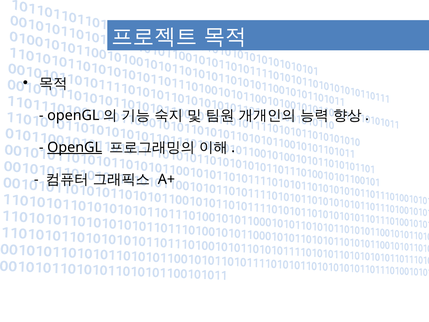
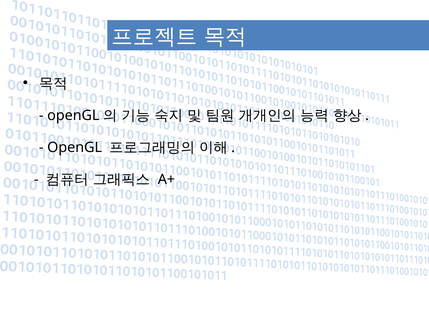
OpenGL underline: present -> none (75, 147)
